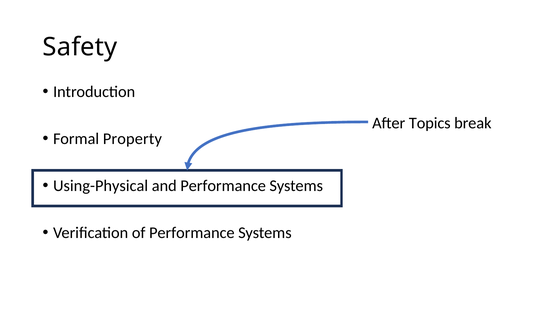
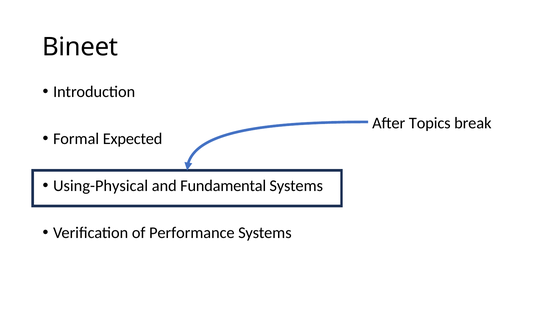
Safety: Safety -> Bineet (80, 47)
Property: Property -> Expected (133, 139)
and Performance: Performance -> Fundamental (223, 185)
